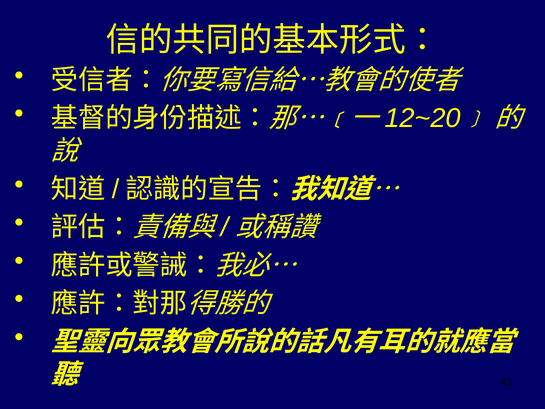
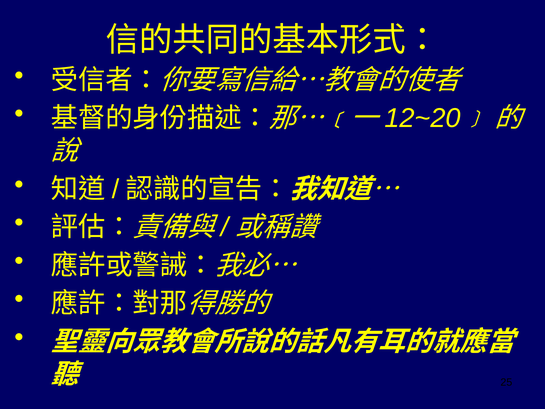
45: 45 -> 25 (506, 382)
